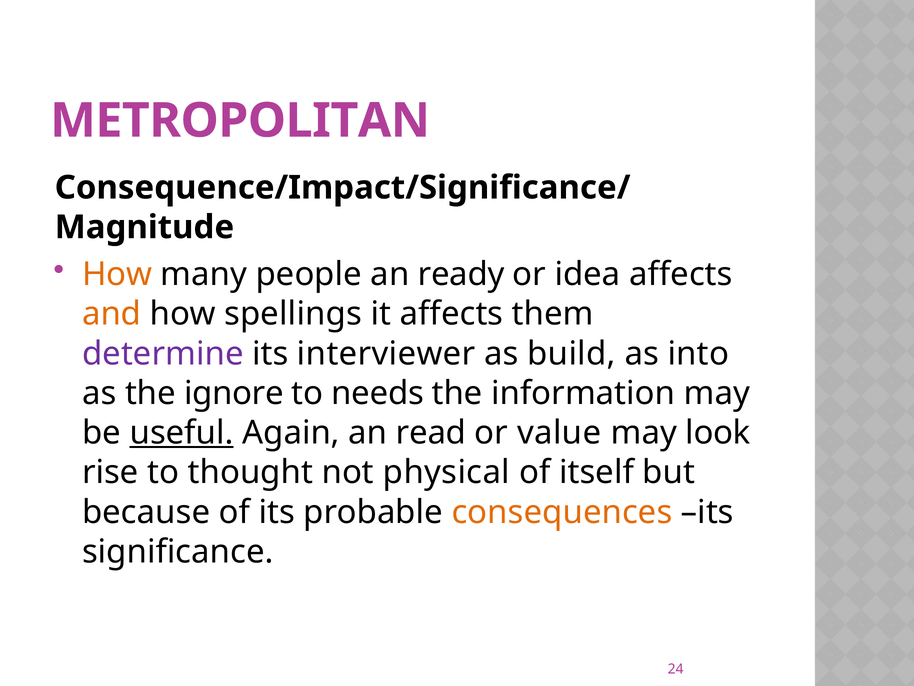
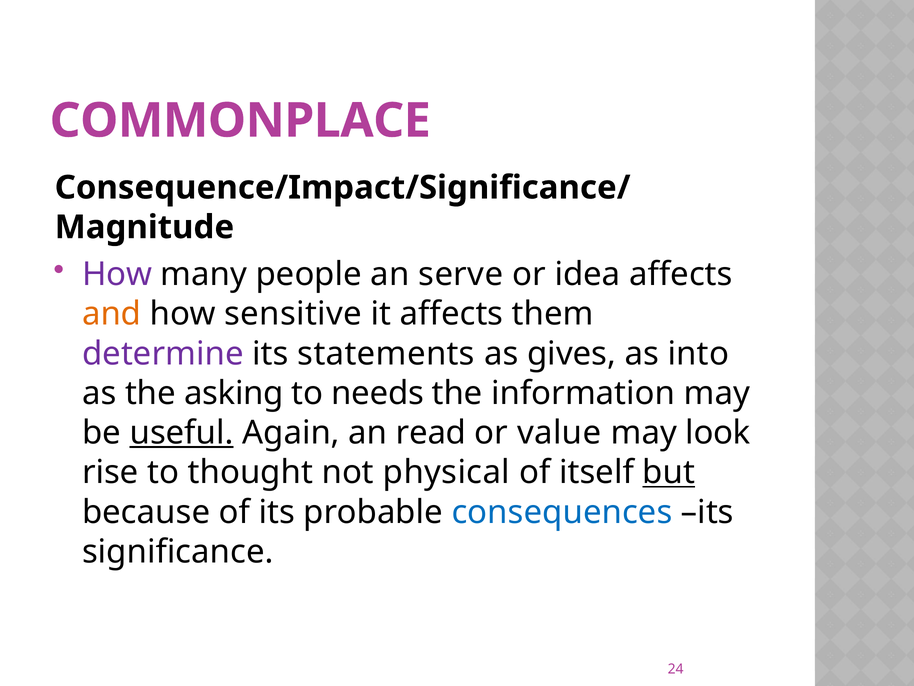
METROPOLITAN: METROPOLITAN -> COMMONPLACE (240, 121)
How colour: orange -> purple (117, 274)
ready: ready -> serve (461, 274)
spellings: spellings -> sensitive (293, 314)
interviewer: interviewer -> statements (386, 353)
build: build -> gives (572, 353)
ignore: ignore -> asking (234, 393)
but underline: none -> present (669, 472)
consequences colour: orange -> blue (562, 512)
